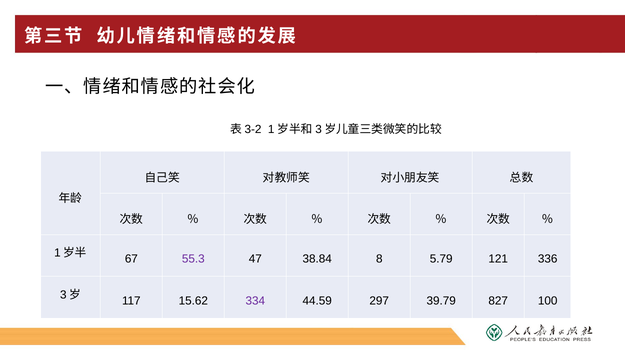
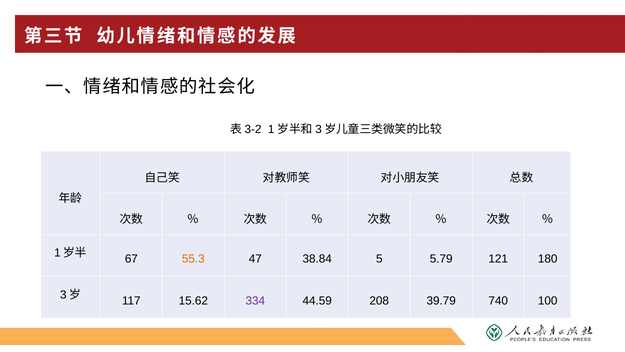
55.3 colour: purple -> orange (193, 259)
8: 8 -> 5 (379, 259)
336: 336 -> 180 (548, 259)
297: 297 -> 208 (379, 300)
827: 827 -> 740 (498, 300)
